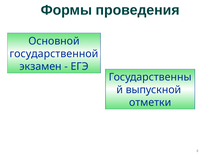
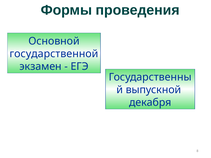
отметки: отметки -> декабря (150, 103)
